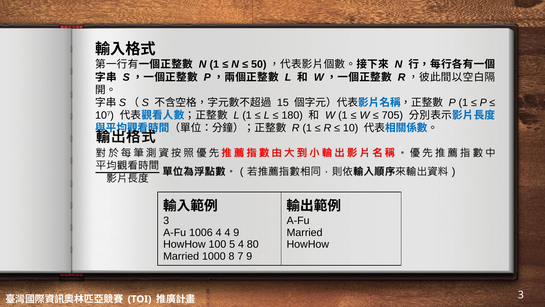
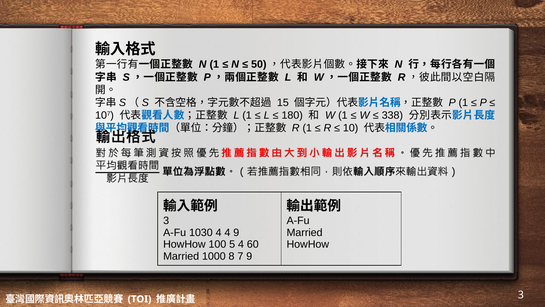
705: 705 -> 338 (392, 115)
1006: 1006 -> 1030 (201, 232)
80: 80 -> 60 (253, 244)
